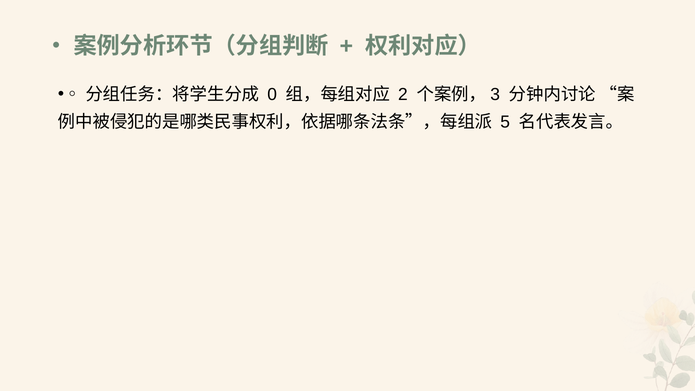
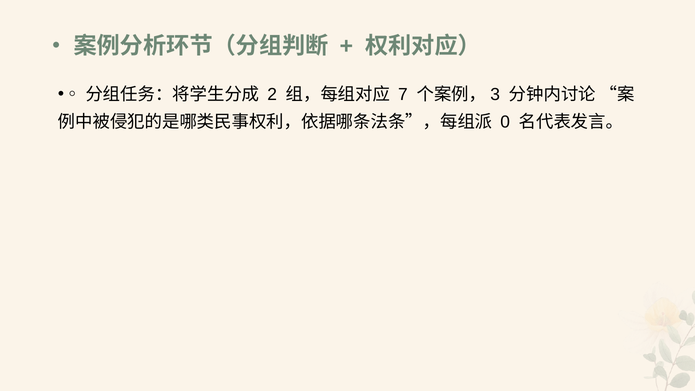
0: 0 -> 2 (272, 95)
2: 2 -> 7 (403, 95)
5: 5 -> 0 (505, 122)
